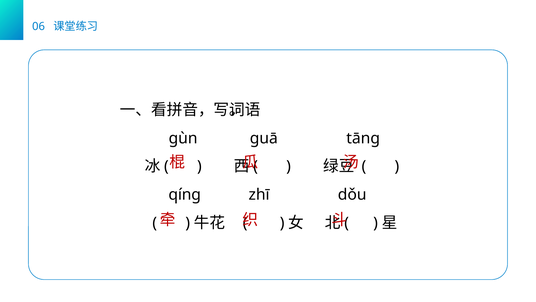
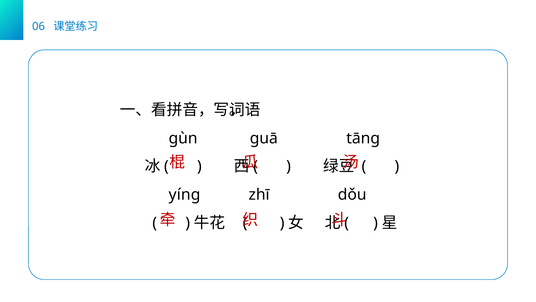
qíng: qíng -> yíng (185, 194)
